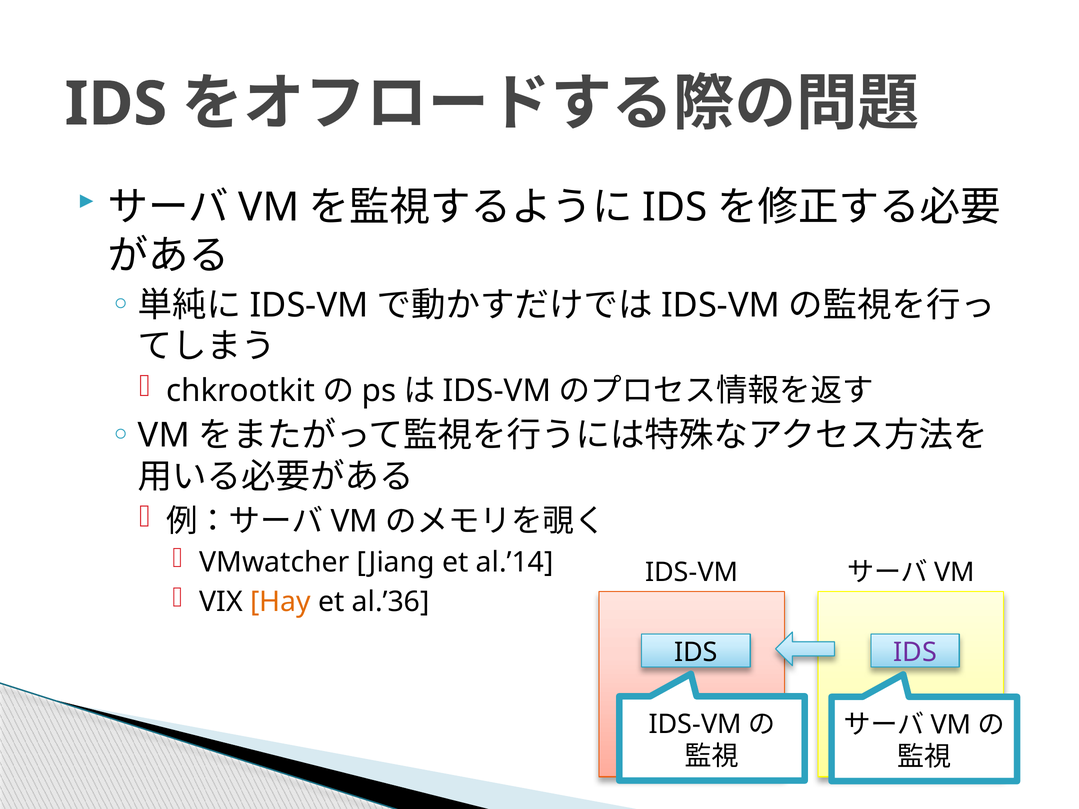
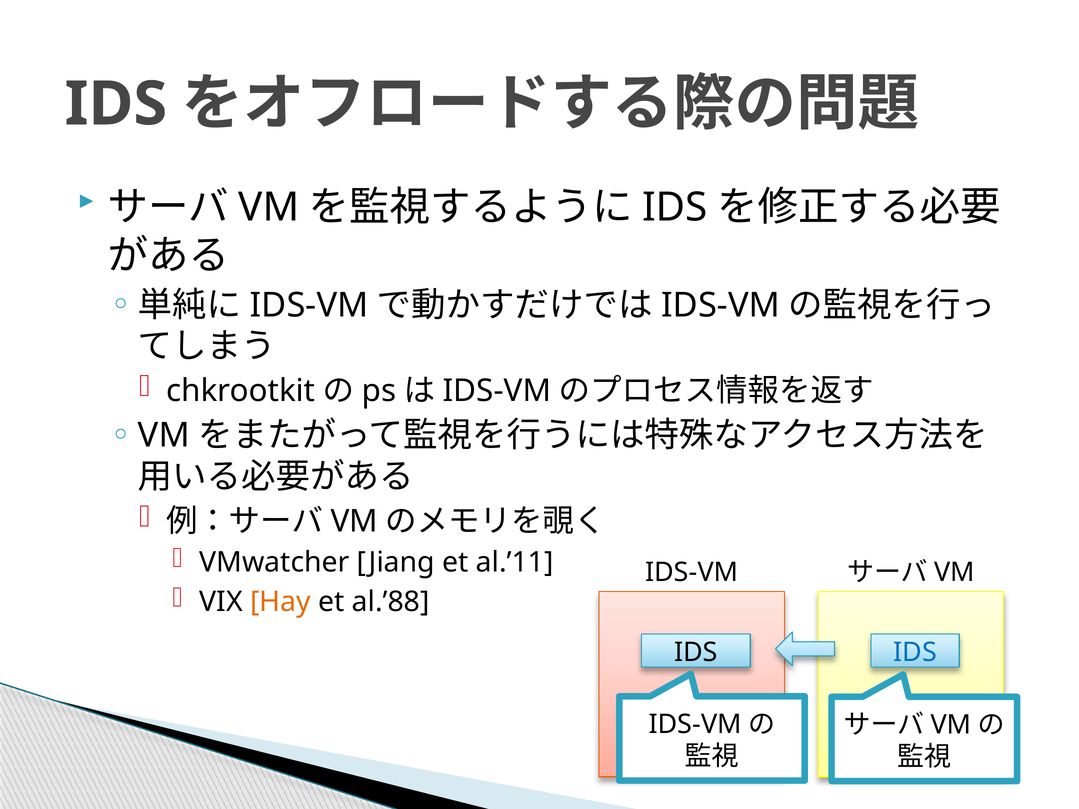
al.’14: al.’14 -> al.’11 (515, 563)
al.’36: al.’36 -> al.’88 (391, 602)
IDS colour: purple -> blue (915, 652)
